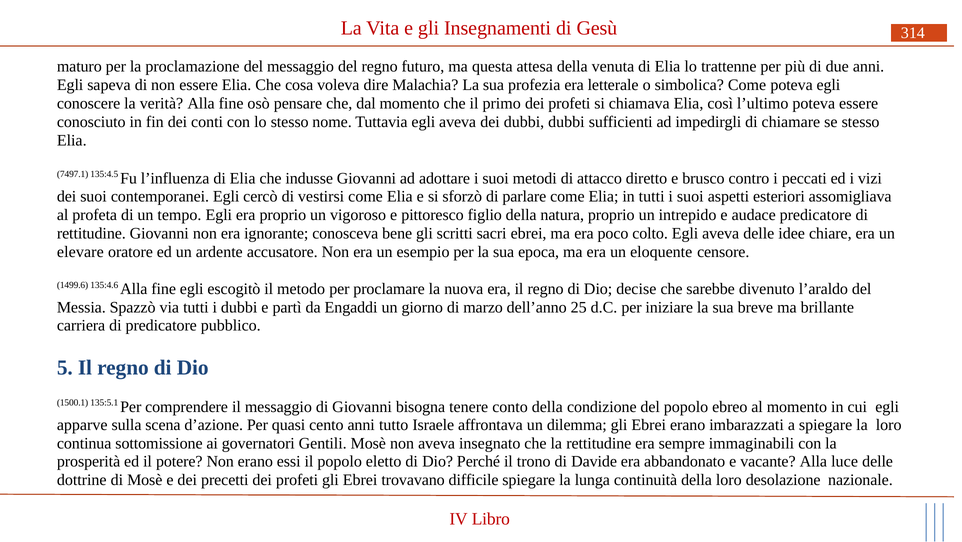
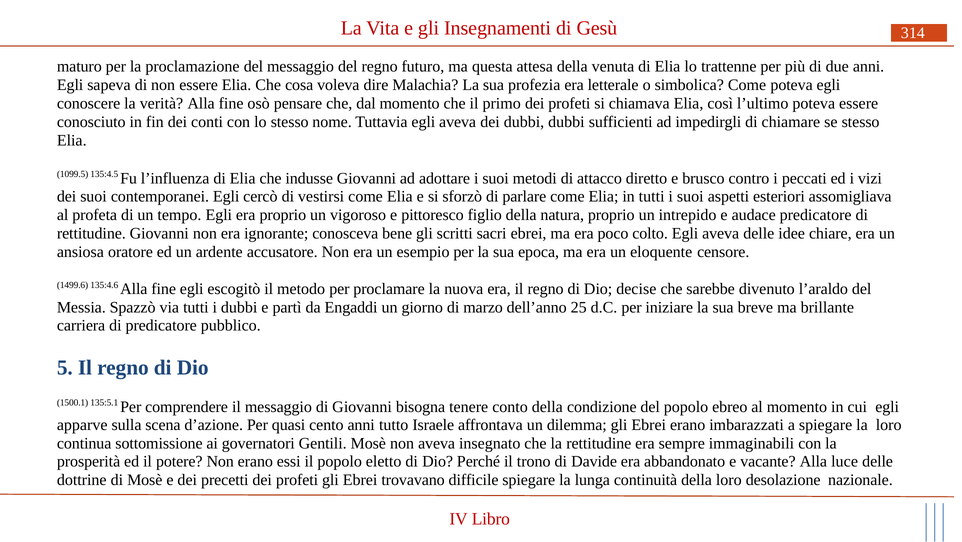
7497.1: 7497.1 -> 1099.5 (73, 174)
elevare: elevare -> ansiosa (80, 252)
